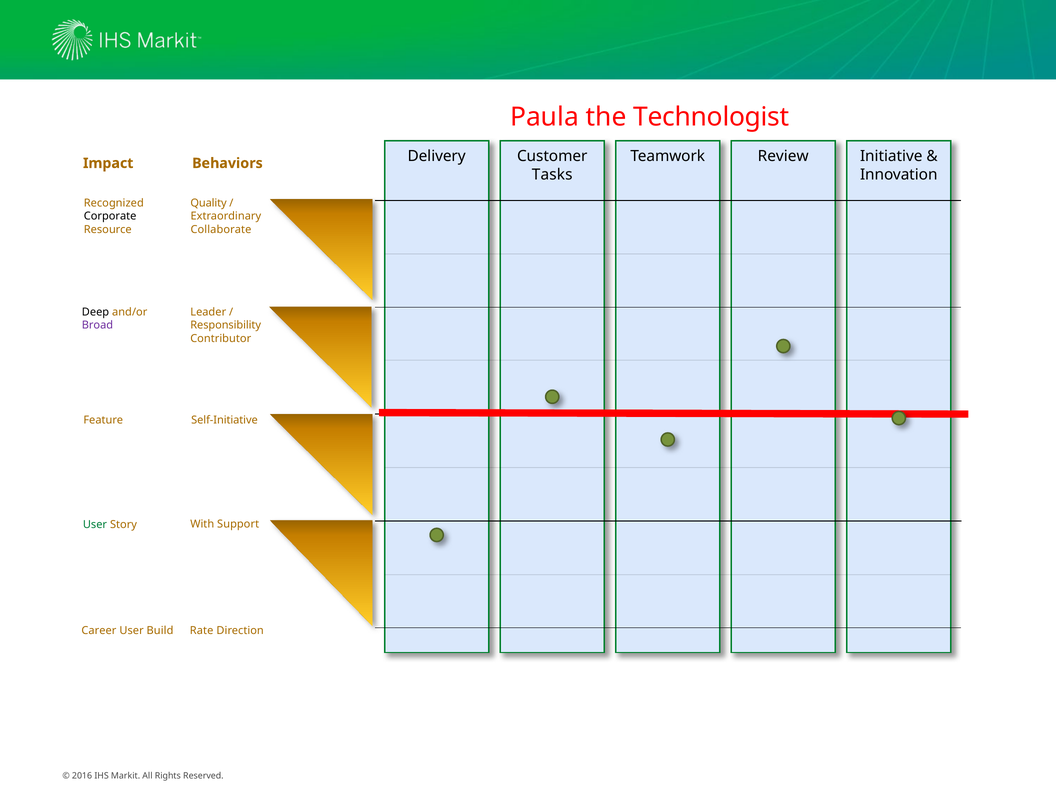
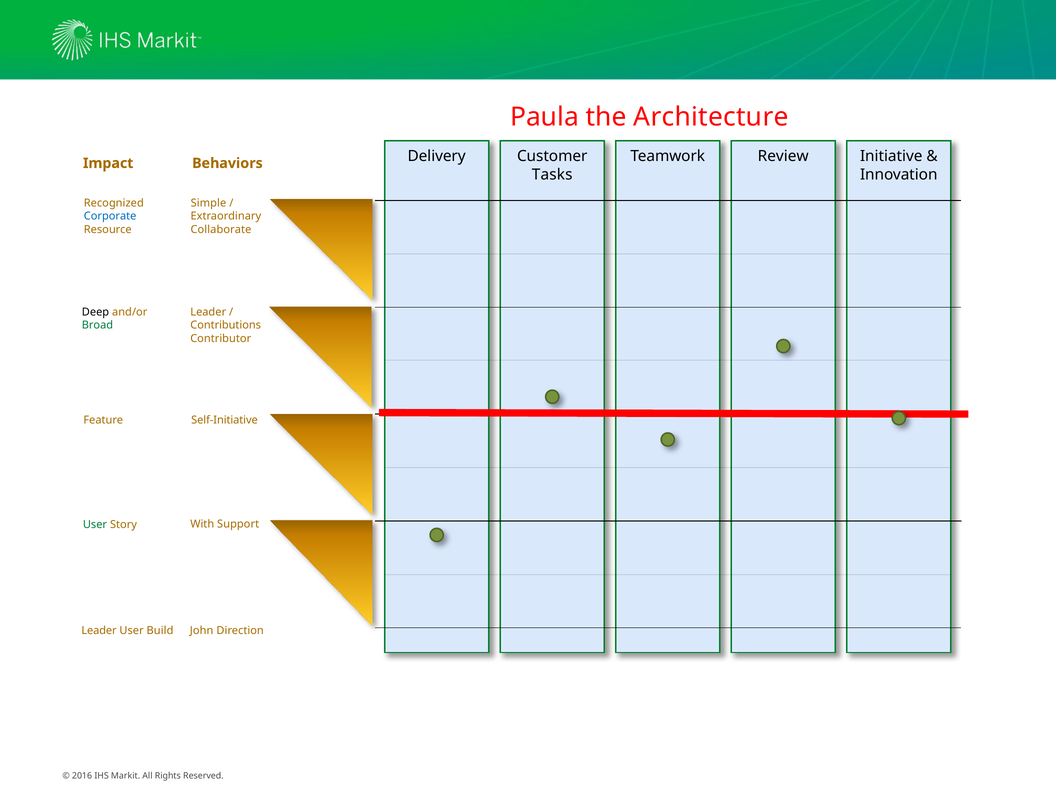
Technologist: Technologist -> Architecture (711, 117)
Quality: Quality -> Simple (208, 203)
Corporate colour: black -> blue (110, 216)
Broad colour: purple -> green (97, 325)
Responsibility: Responsibility -> Contributions (226, 325)
Career: Career -> Leader (99, 631)
Rate: Rate -> John (202, 631)
